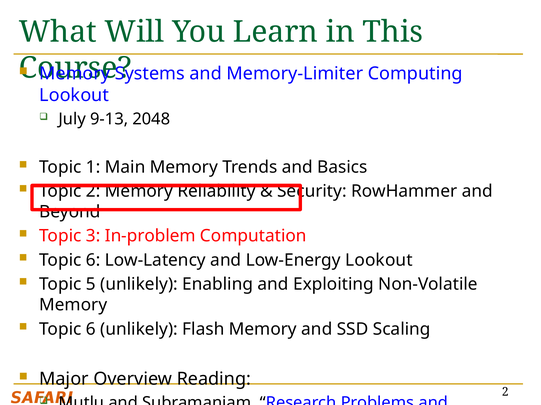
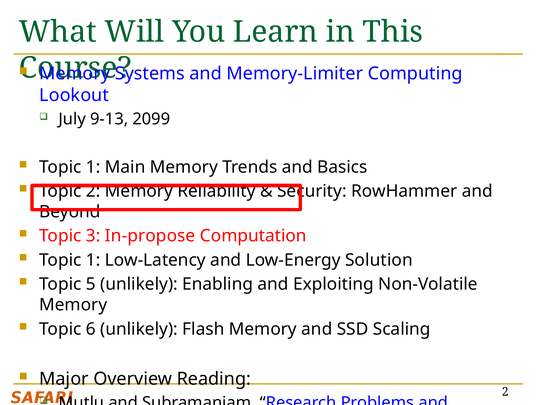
2048: 2048 -> 2099 (151, 119)
In-problem: In-problem -> In-propose (150, 236)
6: 6 -> 1 (93, 261)
Low-Energy Lookout: Lookout -> Solution (379, 261)
